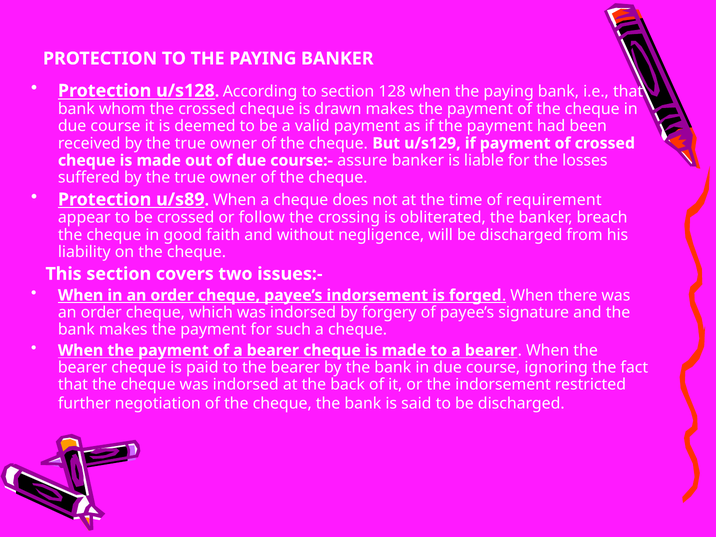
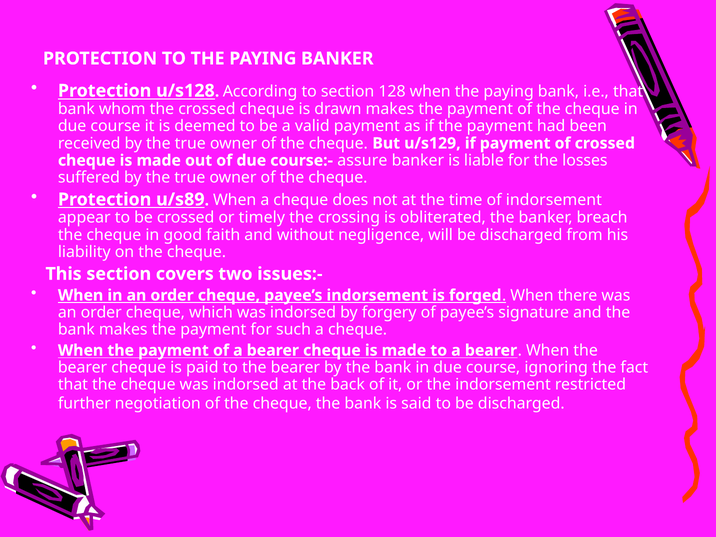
of requirement: requirement -> indorsement (554, 200)
follow: follow -> timely (262, 218)
